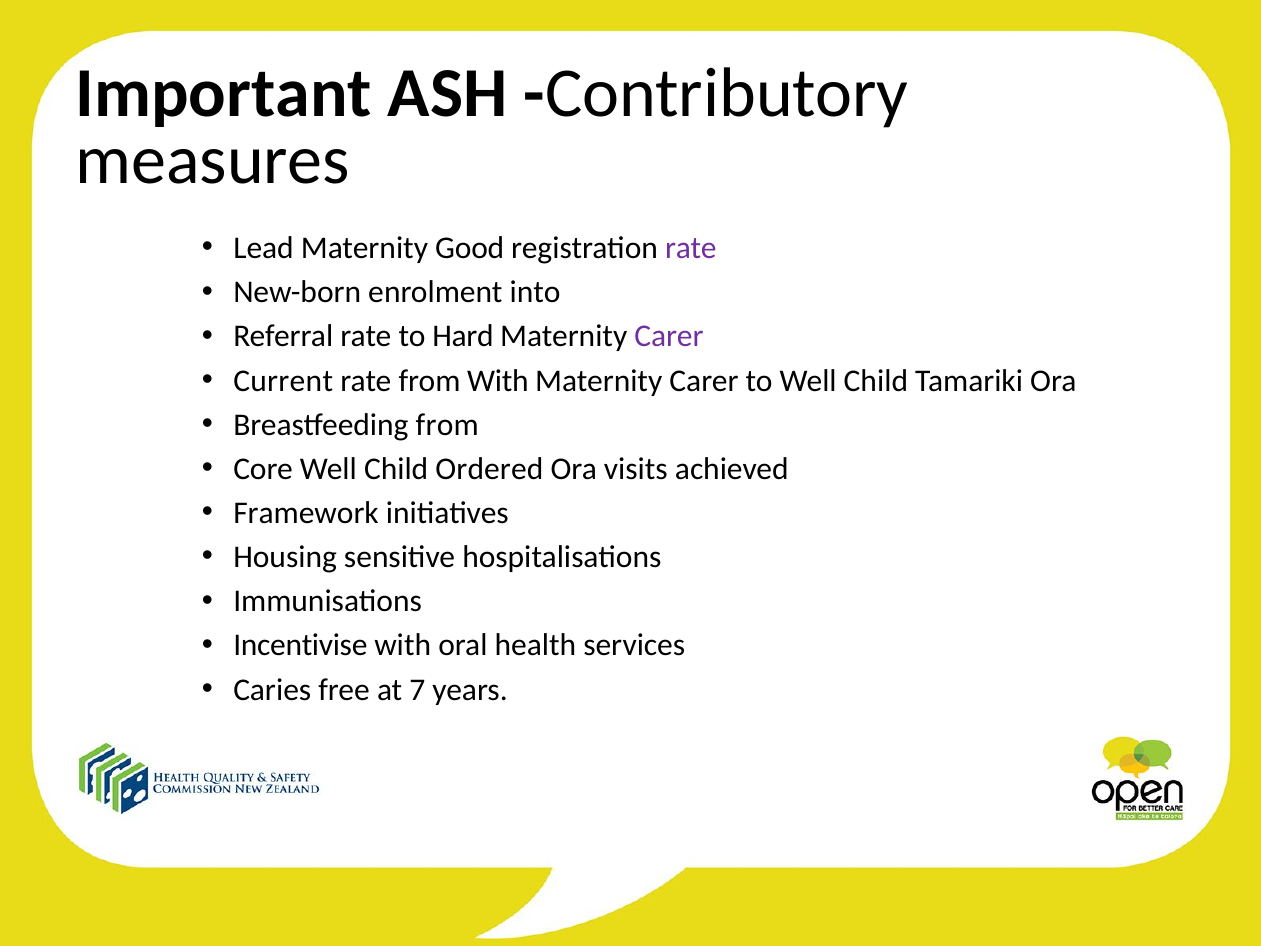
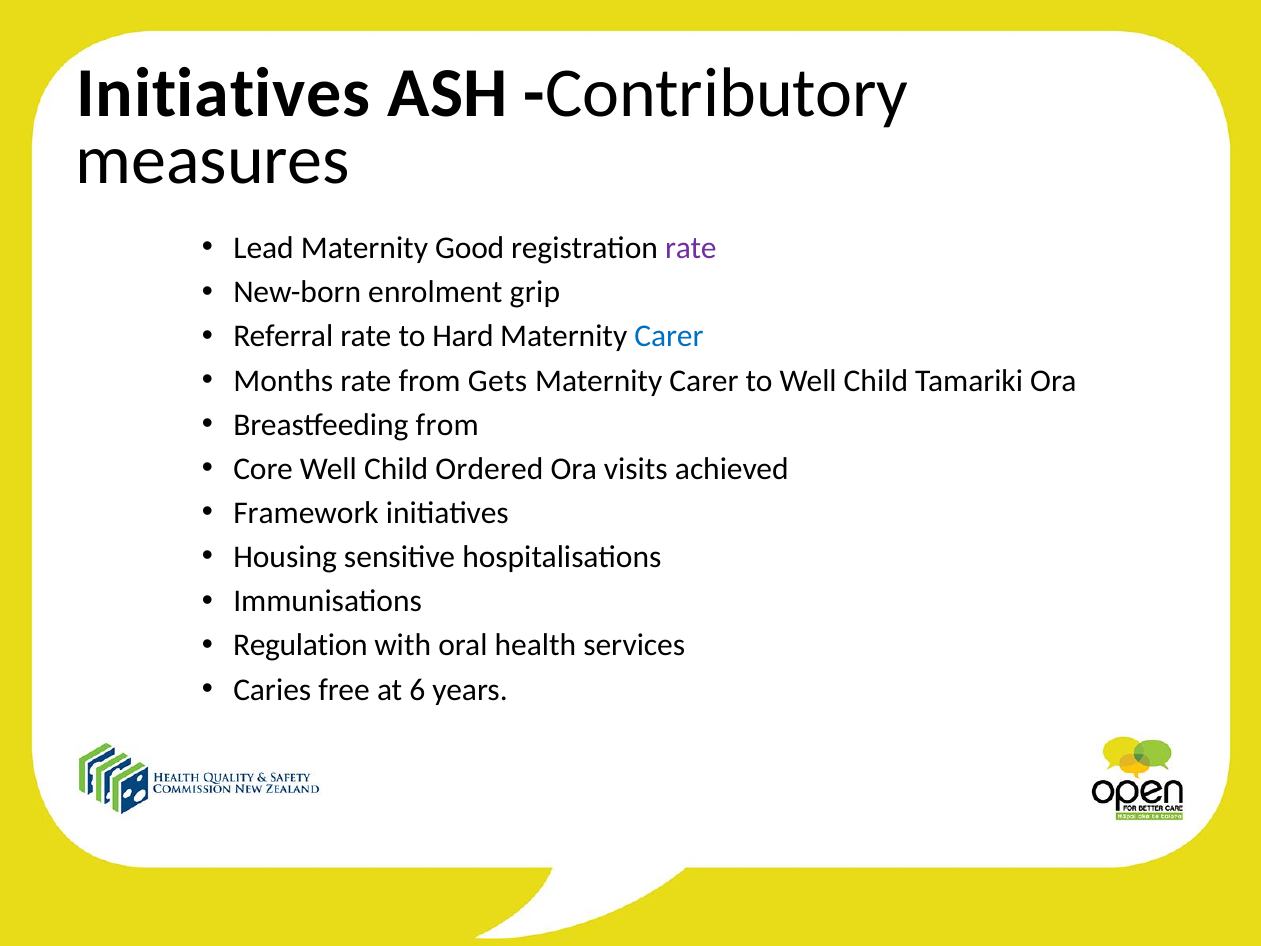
Important: Important -> Initiatives (224, 94)
into: into -> grip (535, 292)
Carer colour: purple -> blue (669, 336)
Current: Current -> Months (283, 381)
from With: With -> Gets (498, 381)
Incentivise: Incentivise -> Regulation (300, 645)
7: 7 -> 6 (417, 689)
